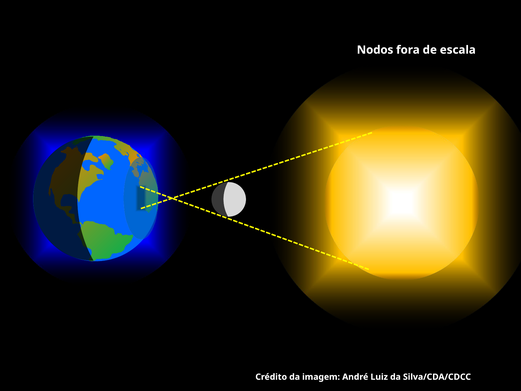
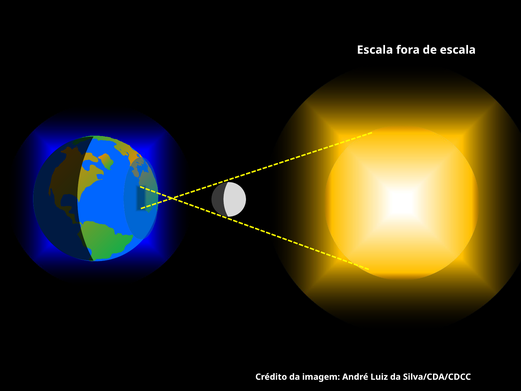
Nodos: Nodos -> Escala (375, 50)
